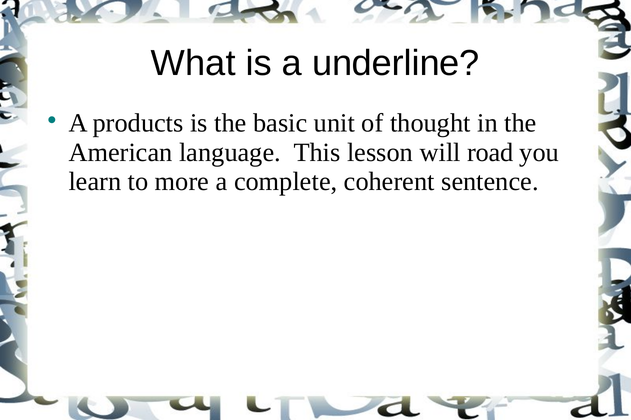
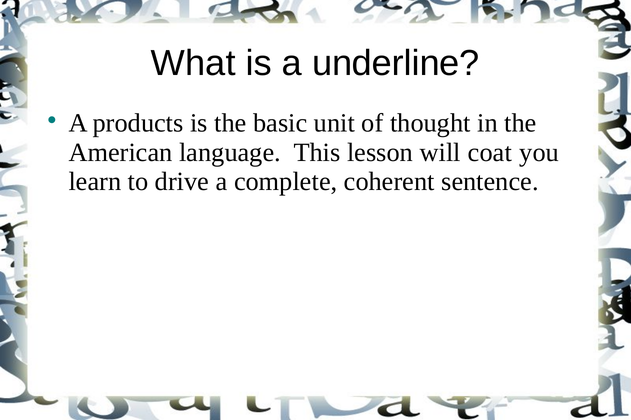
road: road -> coat (490, 153)
more: more -> drive (182, 182)
